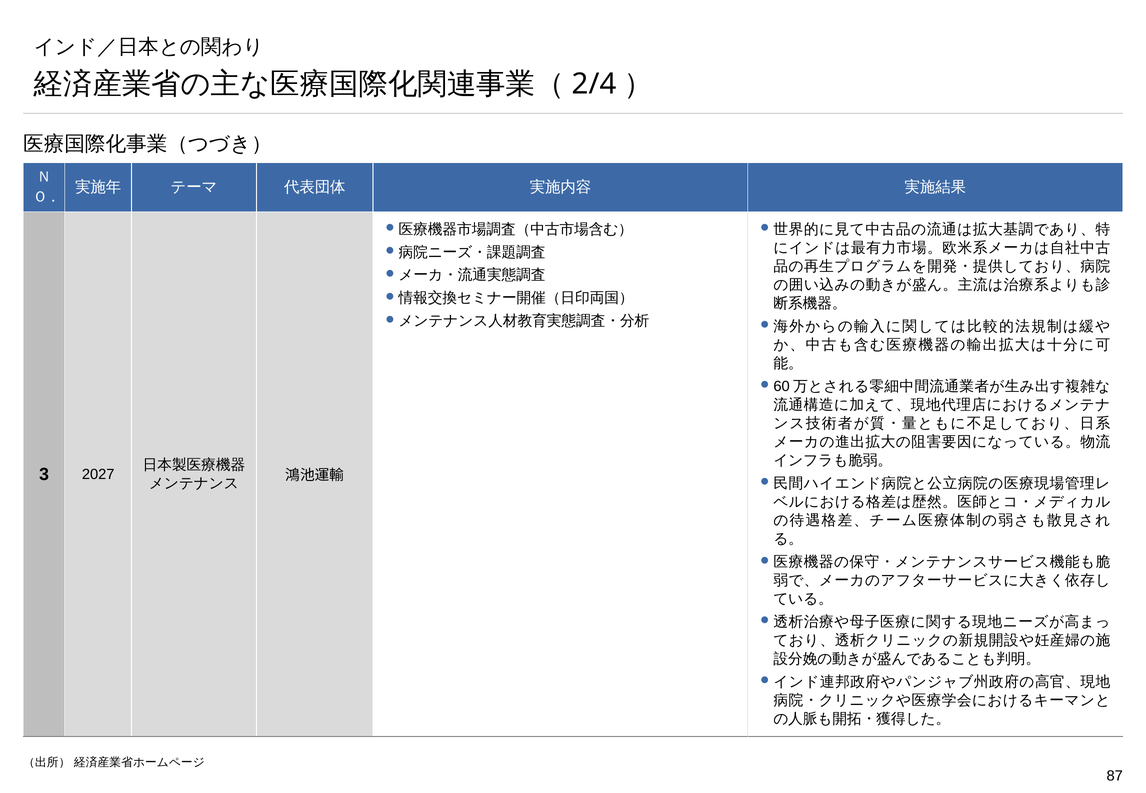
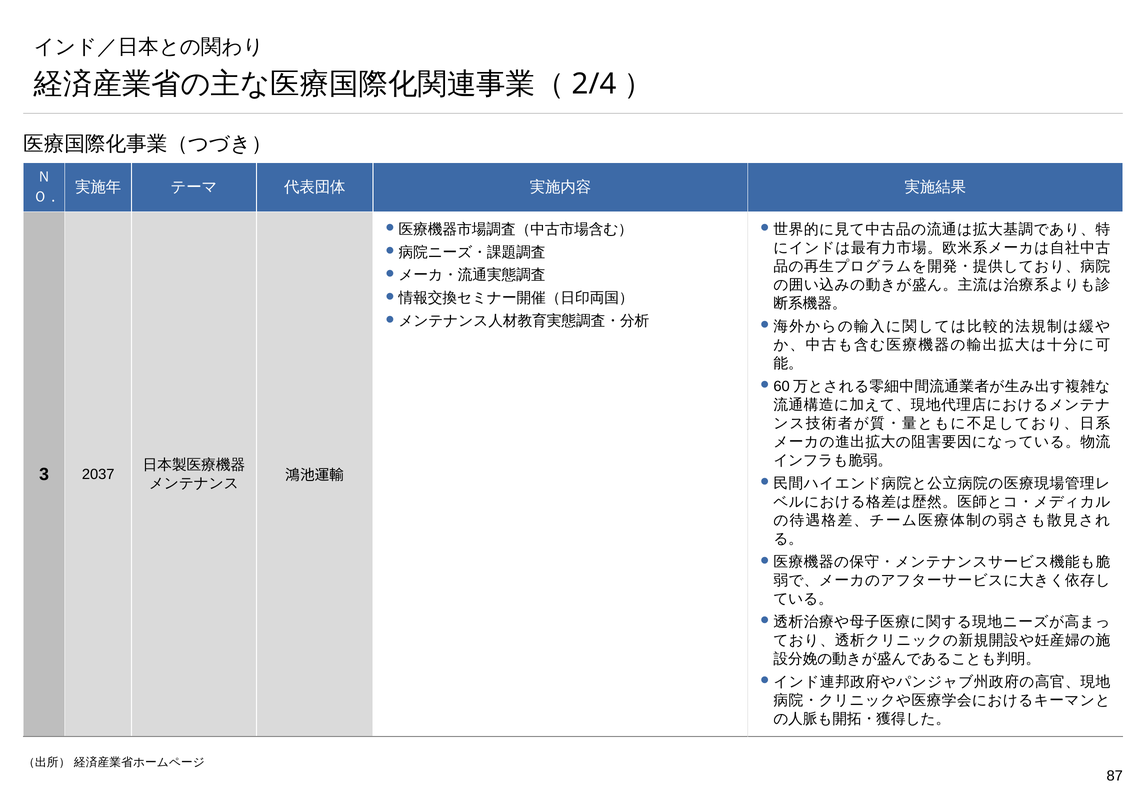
2027: 2027 -> 2037 (98, 474)
